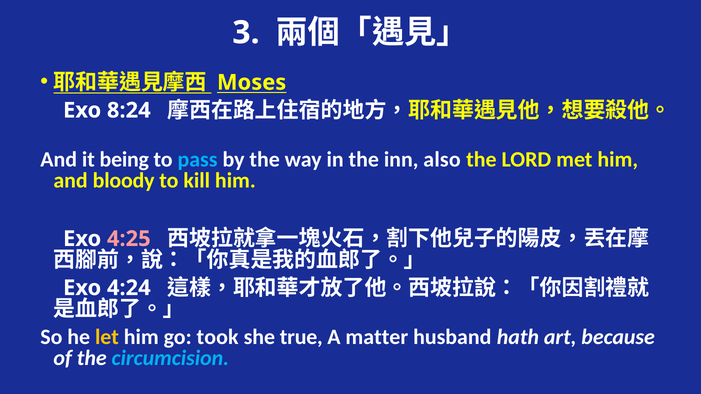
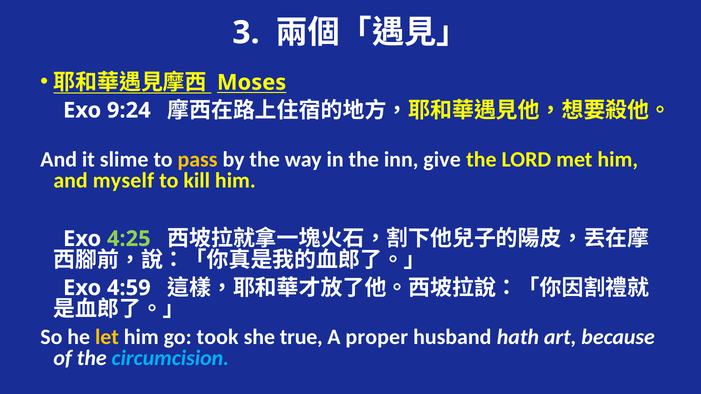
8:24: 8:24 -> 9:24 (129, 110)
being: being -> slime (124, 160)
pass colour: light blue -> yellow (198, 160)
also: also -> give (442, 160)
bloody: bloody -> myself (123, 181)
4:25 colour: pink -> light green (129, 239)
4:24: 4:24 -> 4:59 (129, 288)
matter: matter -> proper (377, 337)
